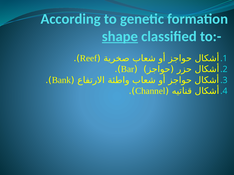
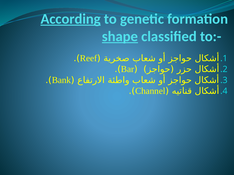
According underline: none -> present (71, 19)
